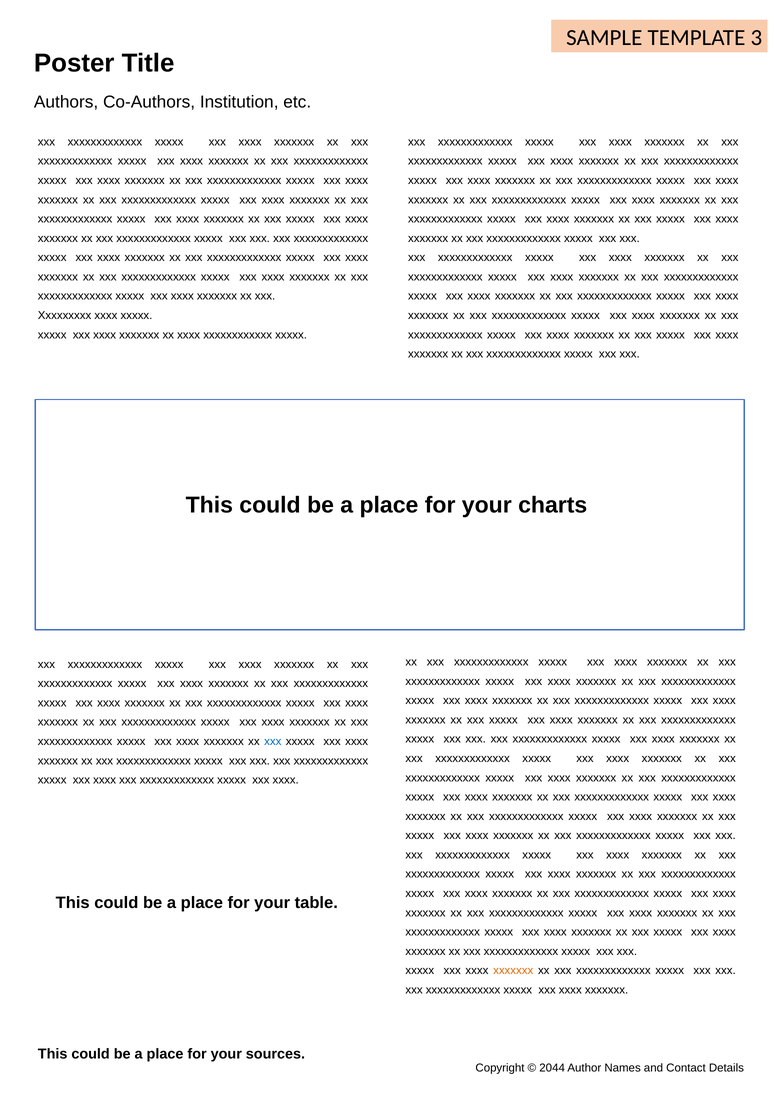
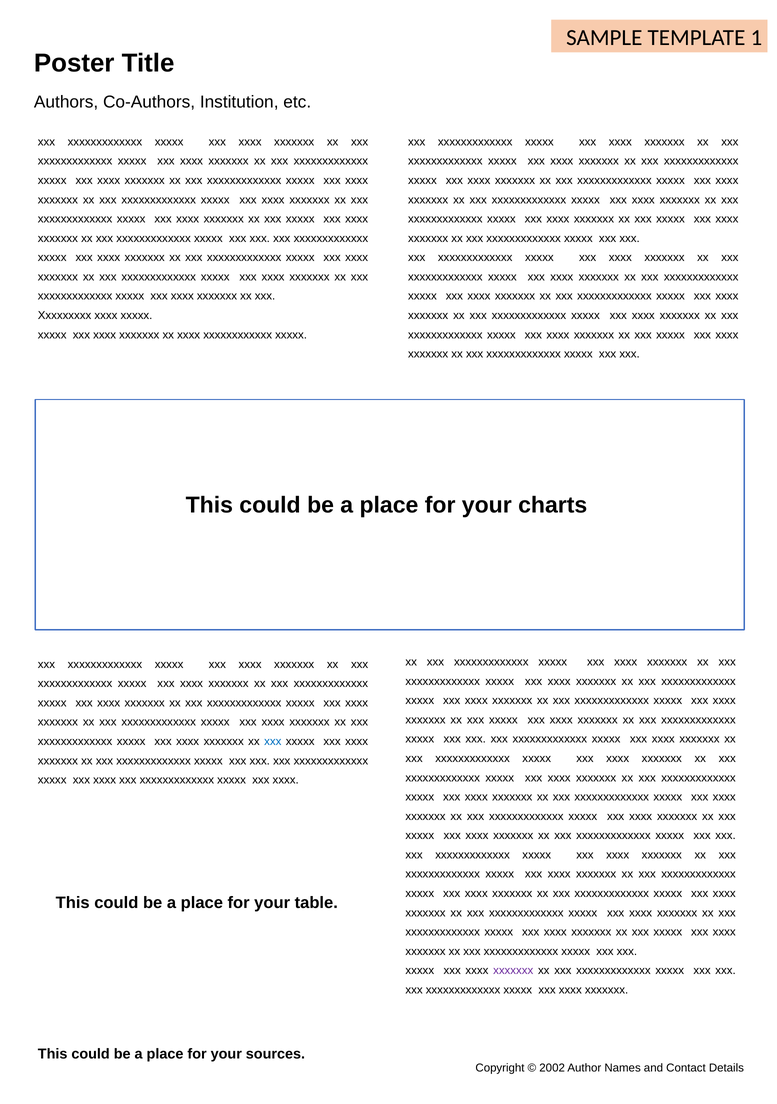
3: 3 -> 1 (756, 38)
xxxxxxx colour: orange -> purple (513, 972)
2044: 2044 -> 2002 (552, 1069)
